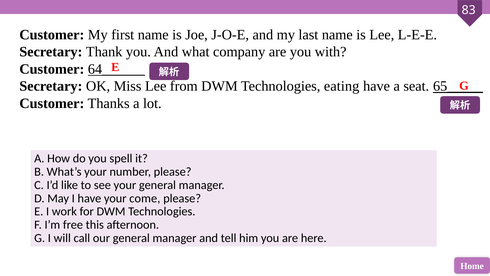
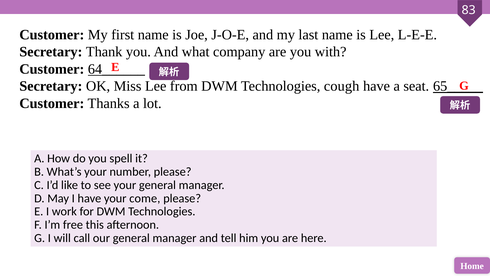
eating: eating -> cough (342, 86)
